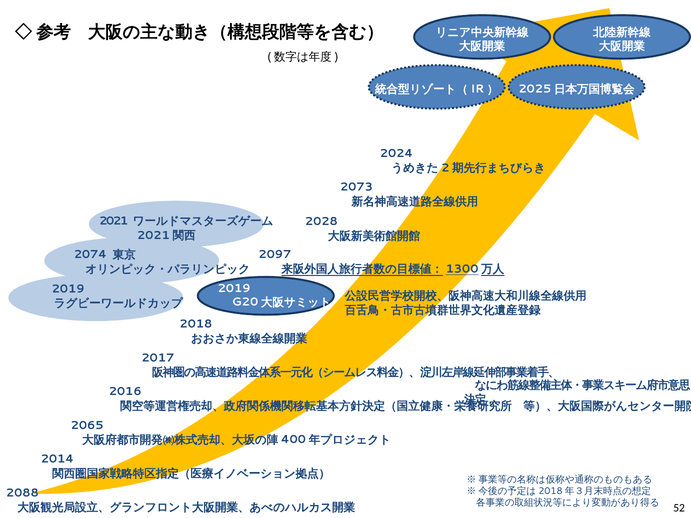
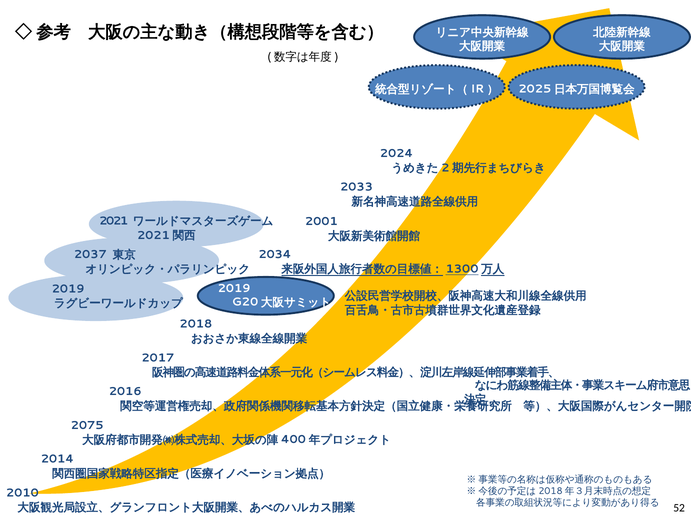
2073: 2073 -> 2033 (356, 187)
2028: 2028 -> 2001 (321, 222)
2097: 2097 -> 2034 (275, 255)
2074: 2074 -> 2037 (90, 255)
2065: 2065 -> 2075 (87, 426)
2088: 2088 -> 2010 (22, 493)
